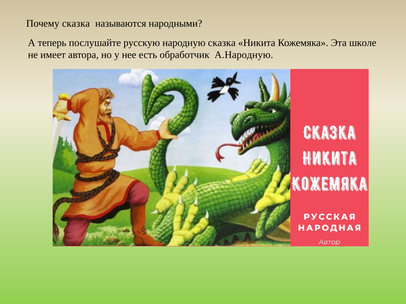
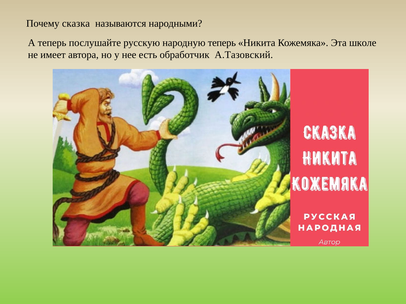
народную сказка: сказка -> теперь (222, 43)
А.Народную: А.Народную -> А.Тазовский (244, 55)
